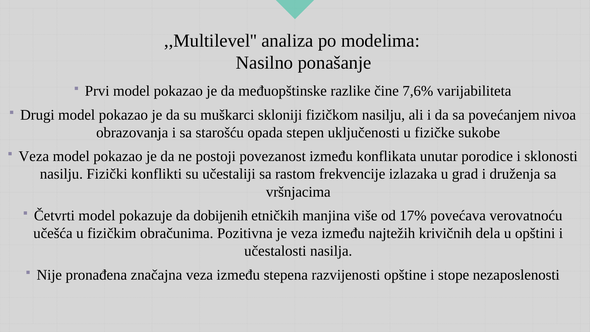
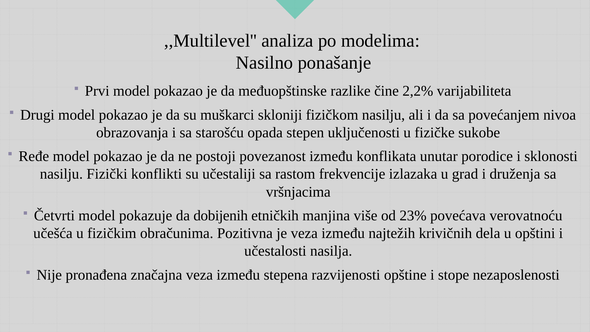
7,6%: 7,6% -> 2,2% (418, 91)
Veza: Veza -> Ređe (34, 156)
17%: 17% -> 23% (413, 216)
